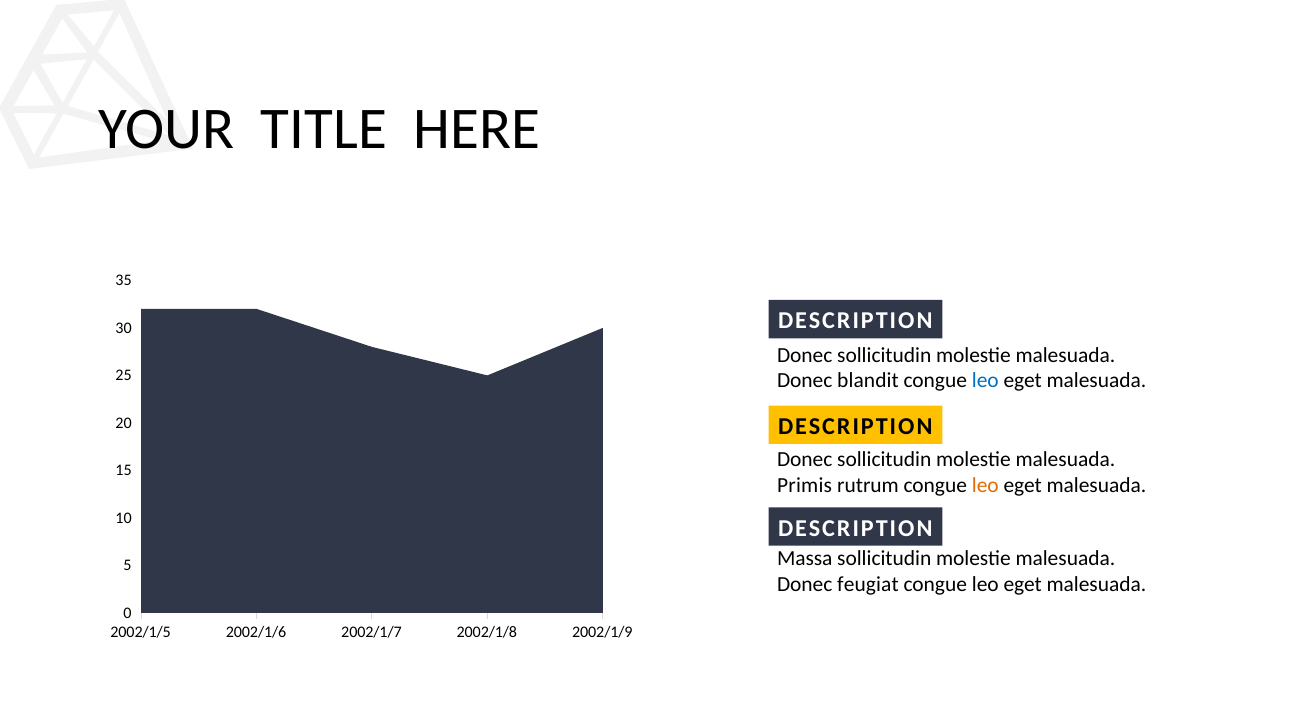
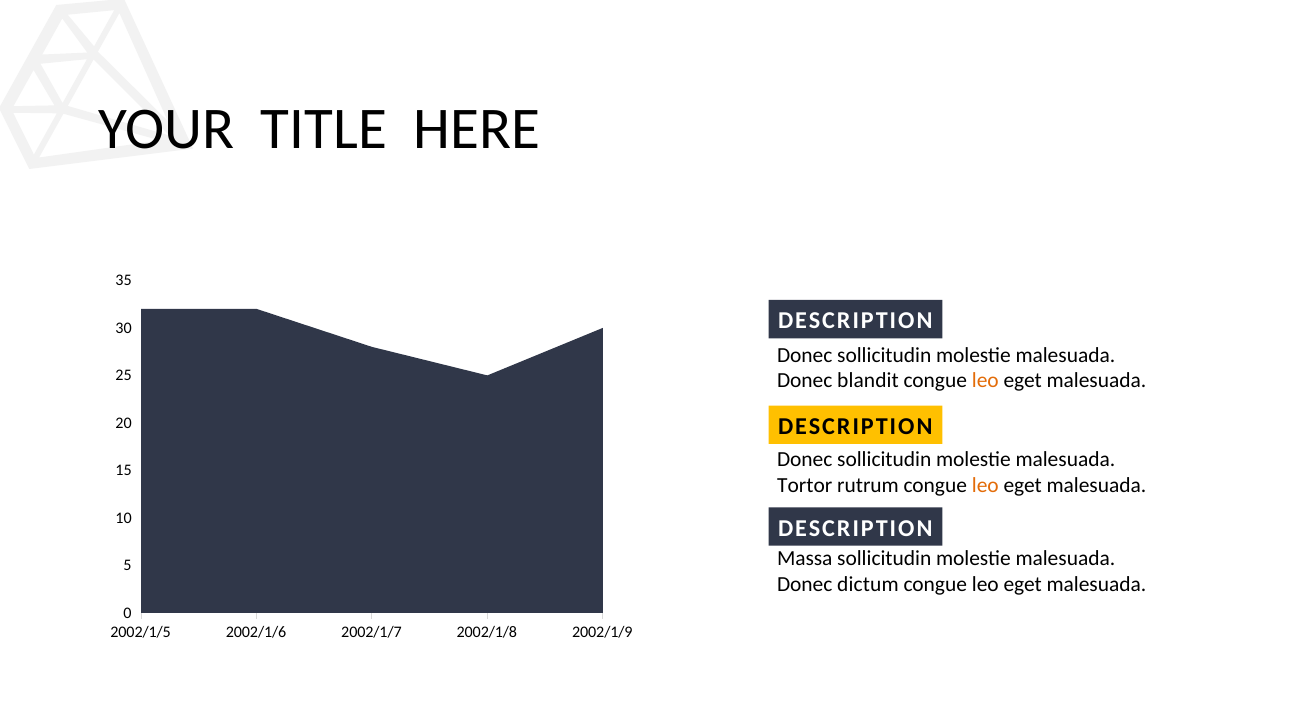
leo colour: blue -> orange (985, 381)
Primis: Primis -> Tortor (805, 485)
feugiat: feugiat -> dictum (868, 584)
